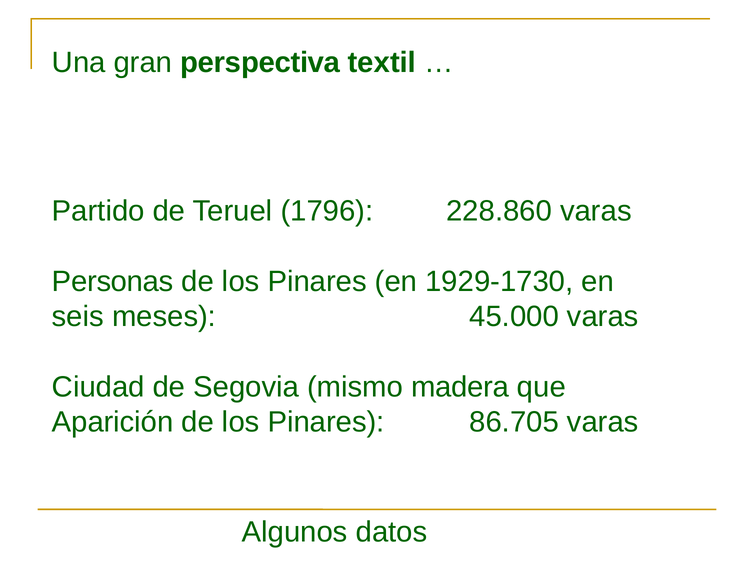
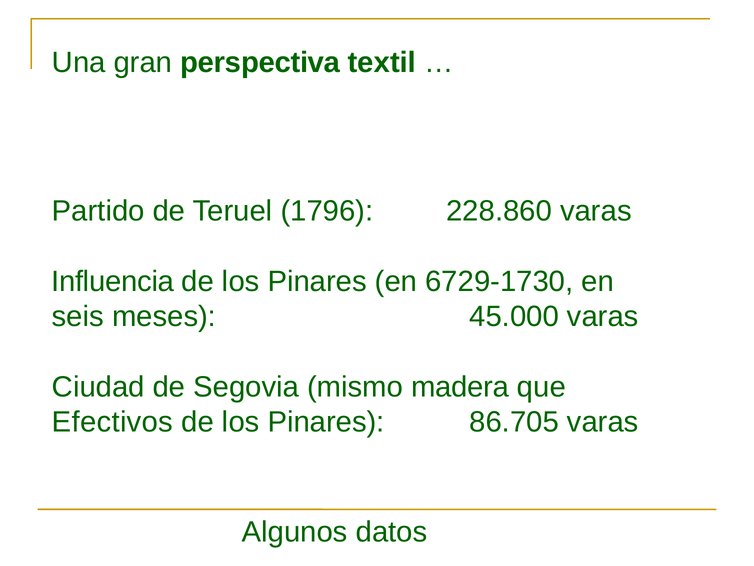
Personas: Personas -> Influencia (113, 281)
1929-1730: 1929-1730 -> 6729-1730 (499, 281)
Aparición: Aparición -> Efectivos (112, 422)
